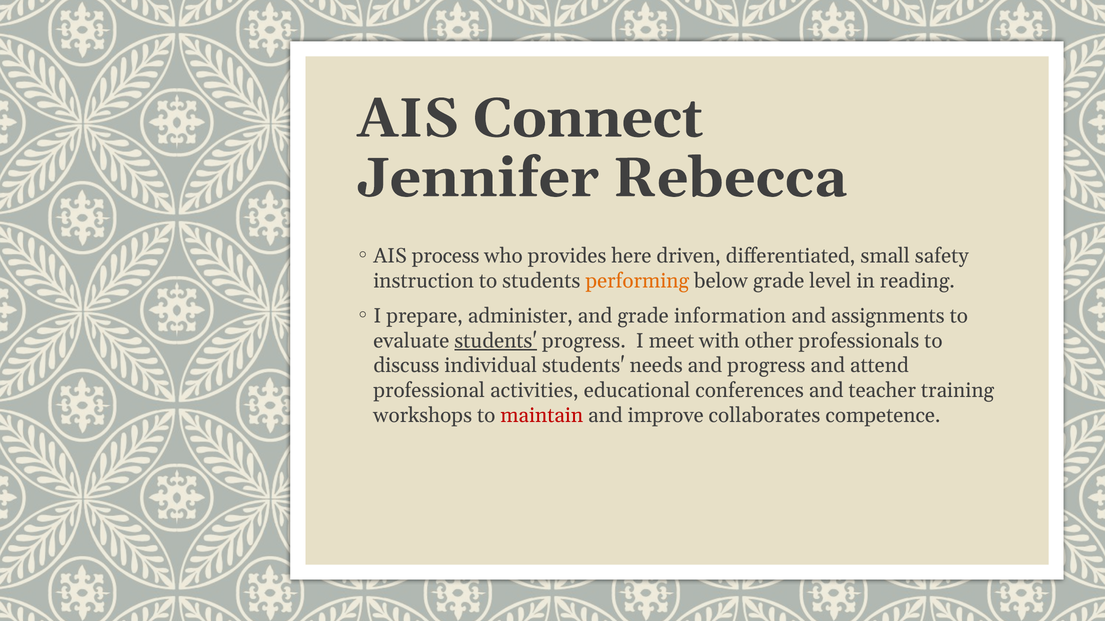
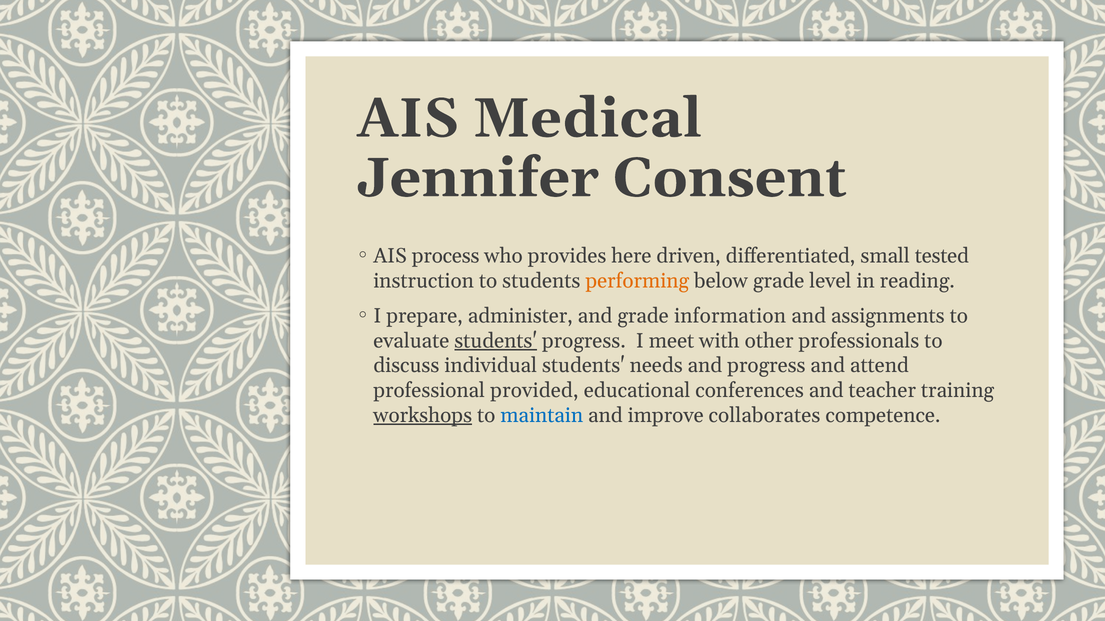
Connect: Connect -> Medical (588, 118)
Rebecca: Rebecca -> Consent (730, 178)
safety: safety -> tested (942, 256)
activities: activities -> provided (534, 391)
workshops underline: none -> present (423, 416)
maintain colour: red -> blue (542, 416)
